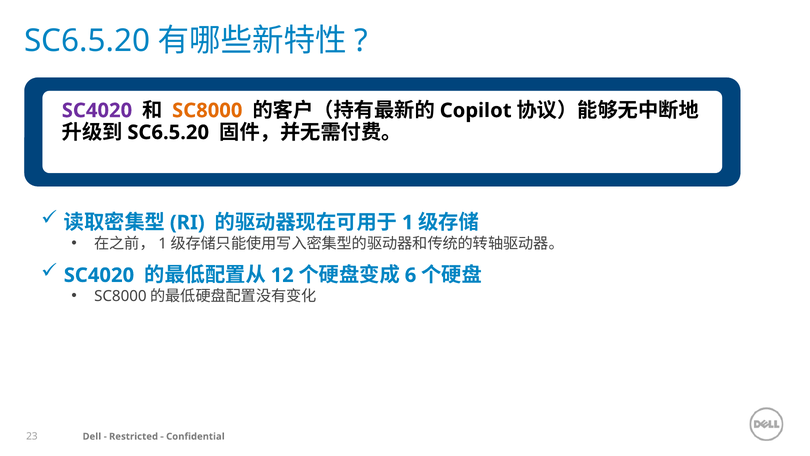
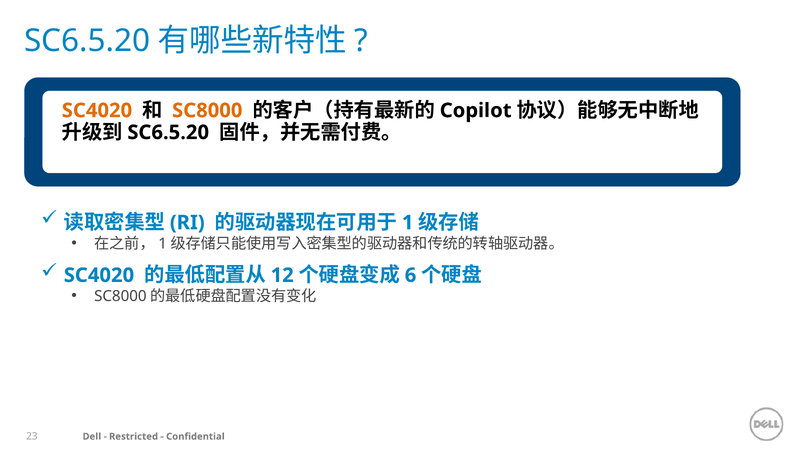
SC4020 colour: purple -> orange (97, 110)
